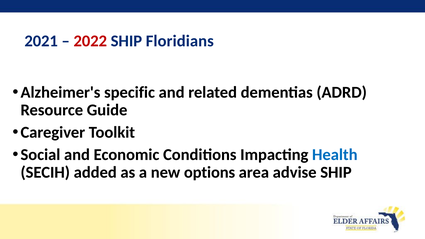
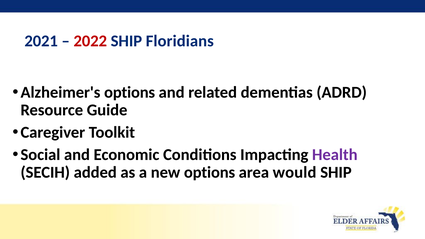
Alzheimer's specific: specific -> options (130, 92)
Health colour: blue -> purple (335, 155)
advise: advise -> would (295, 173)
